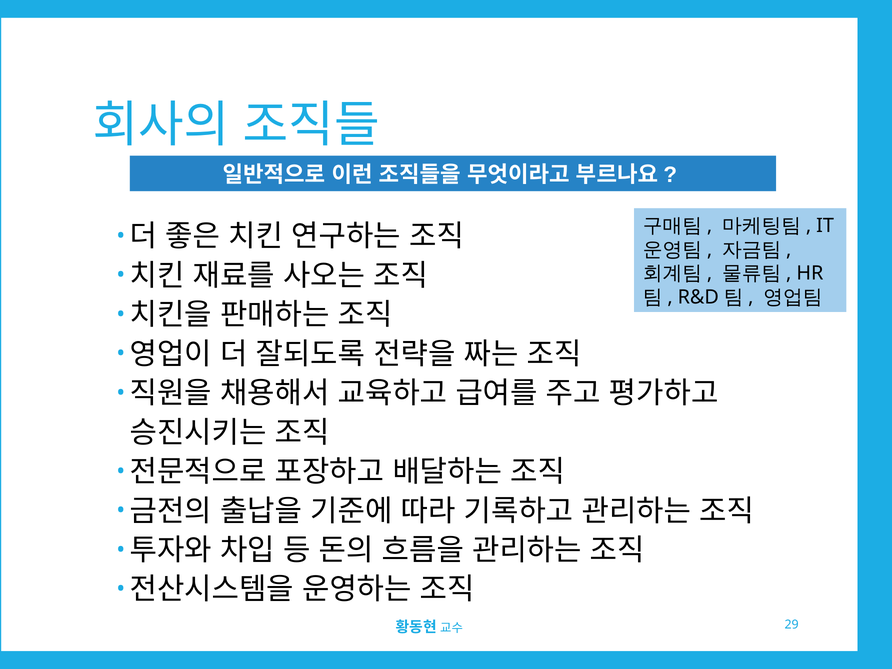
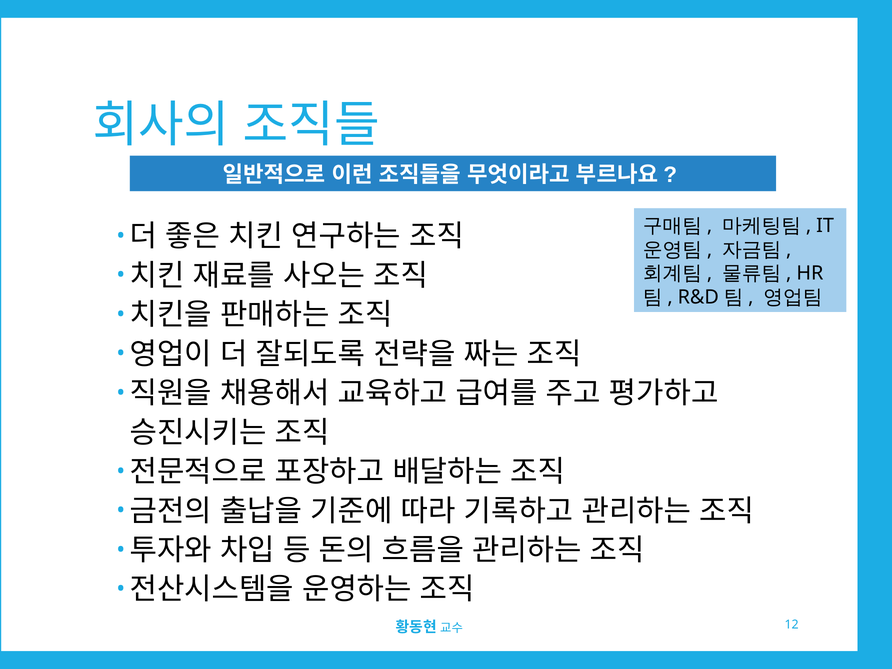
29: 29 -> 12 (792, 625)
